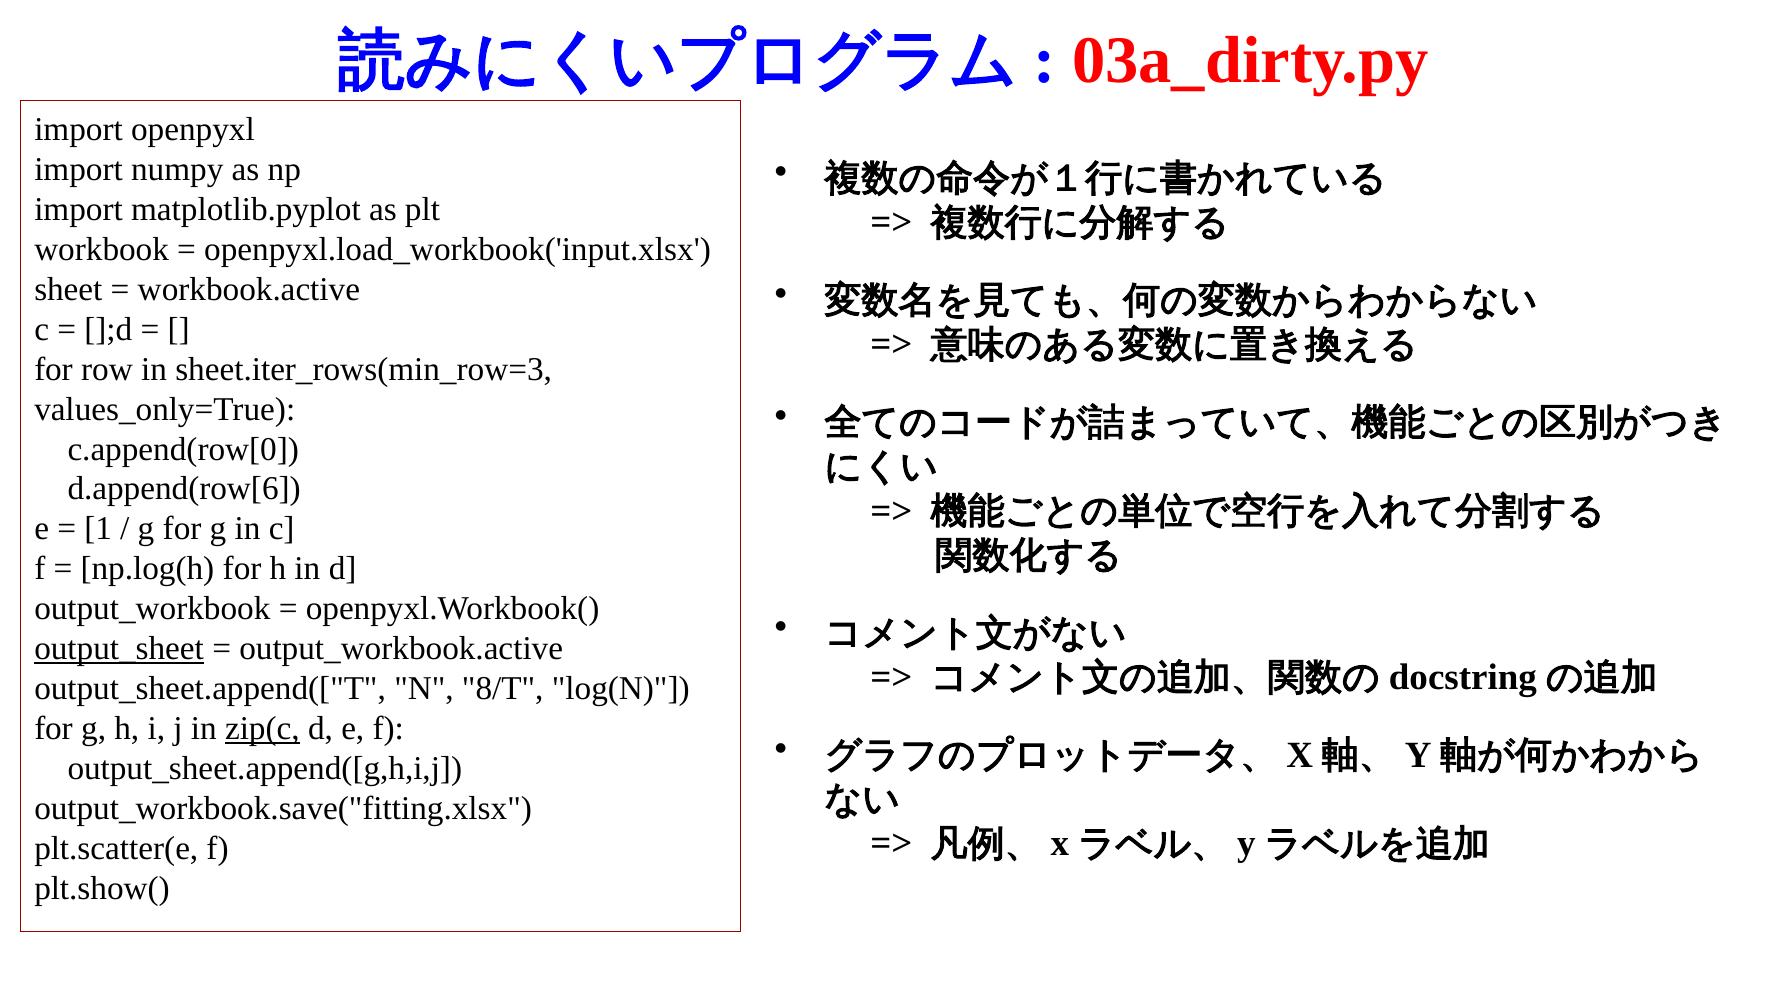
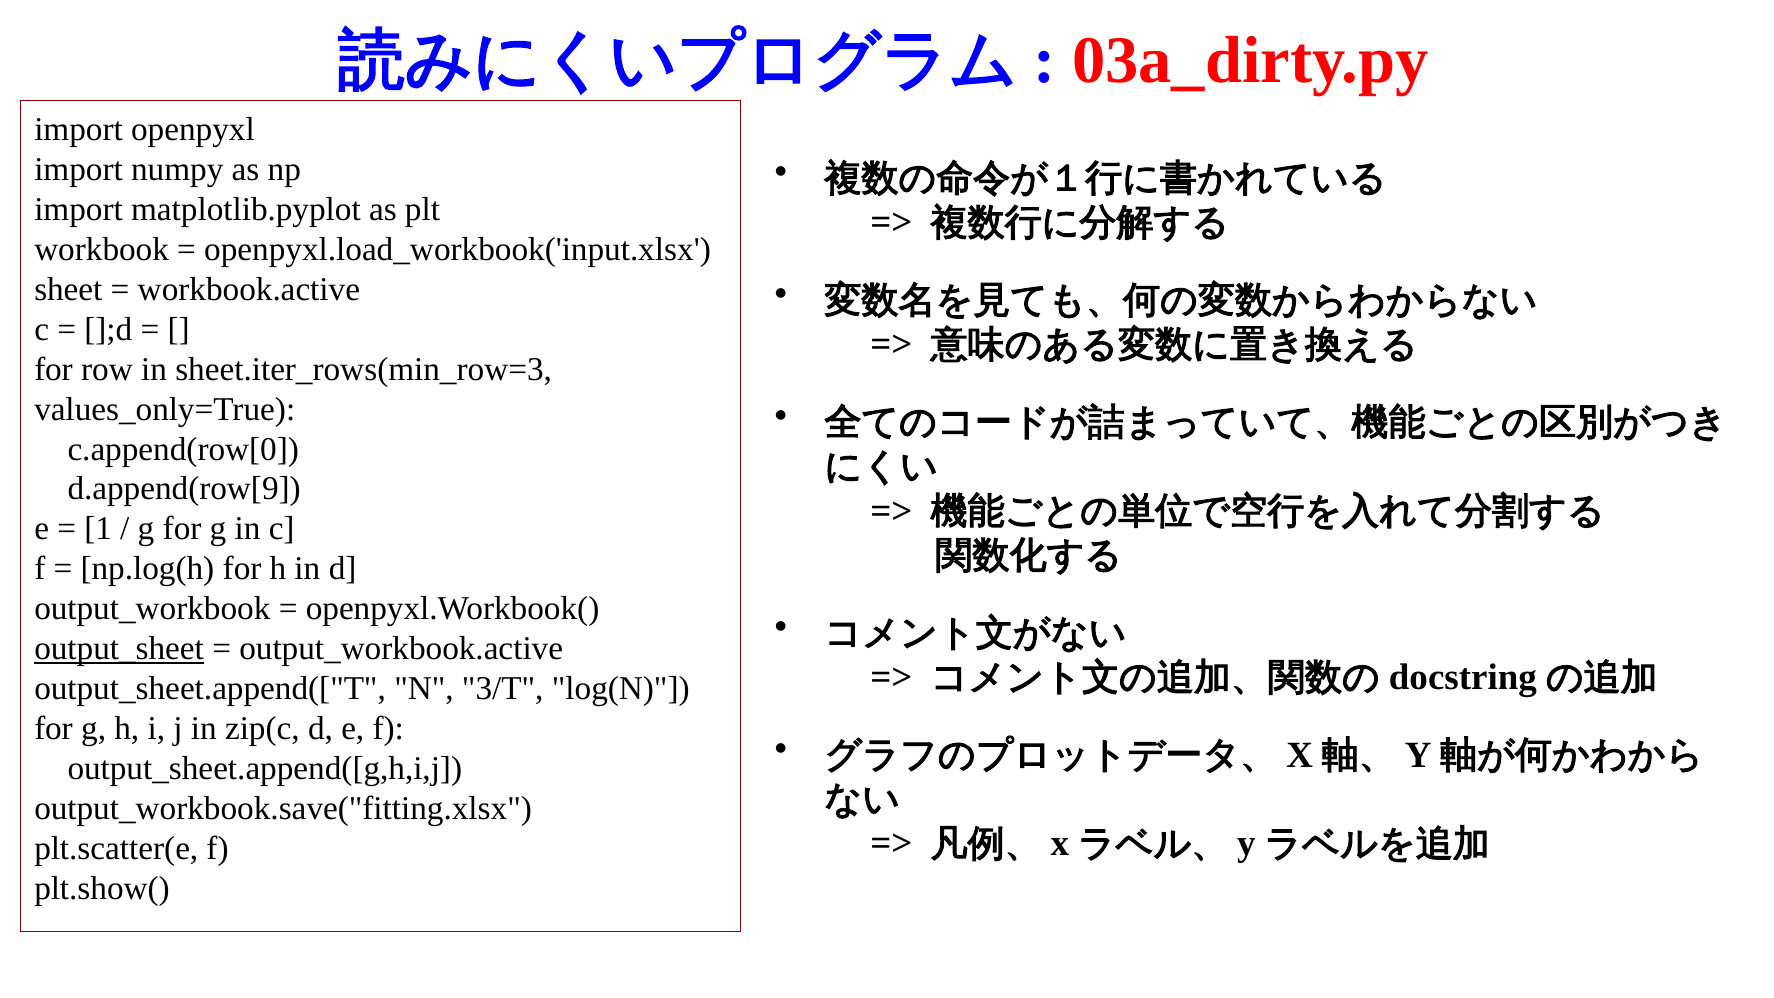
d.append(row[6: d.append(row[6 -> d.append(row[9 (184, 489)
8/T: 8/T -> 3/T (503, 688)
zip(c underline: present -> none (262, 728)
